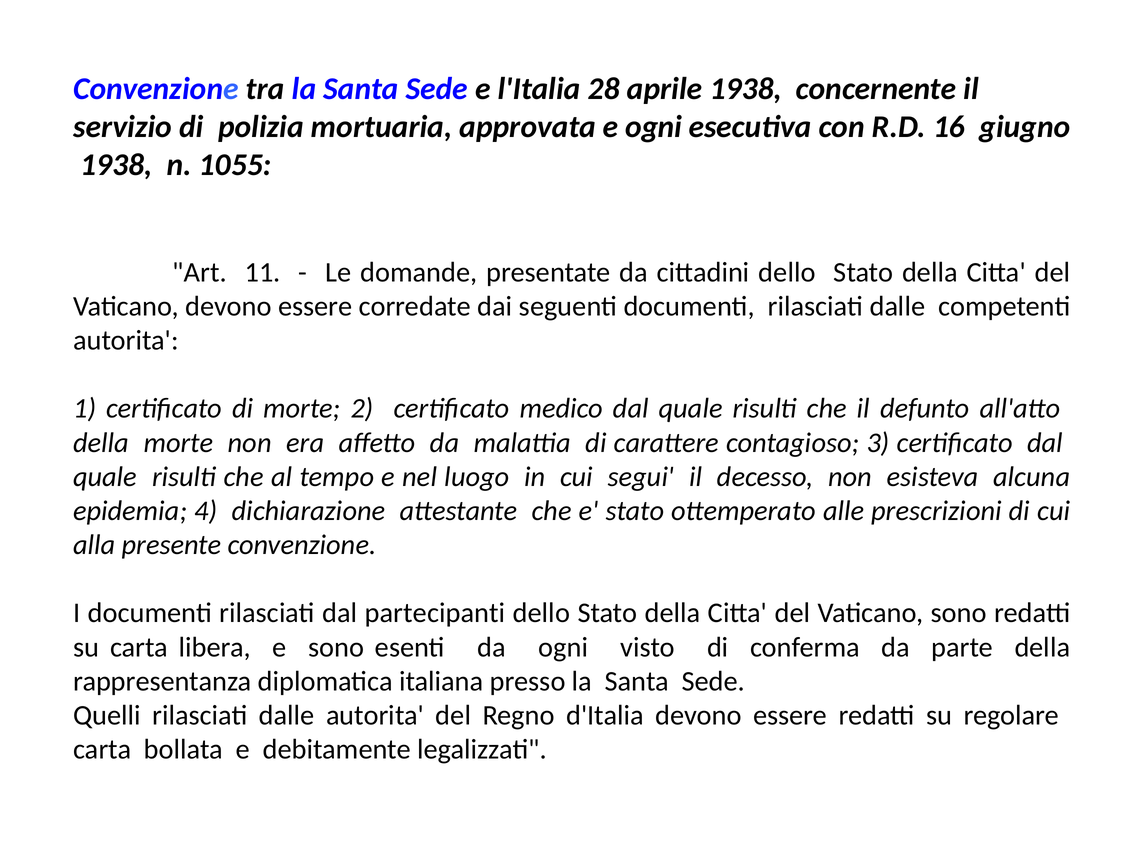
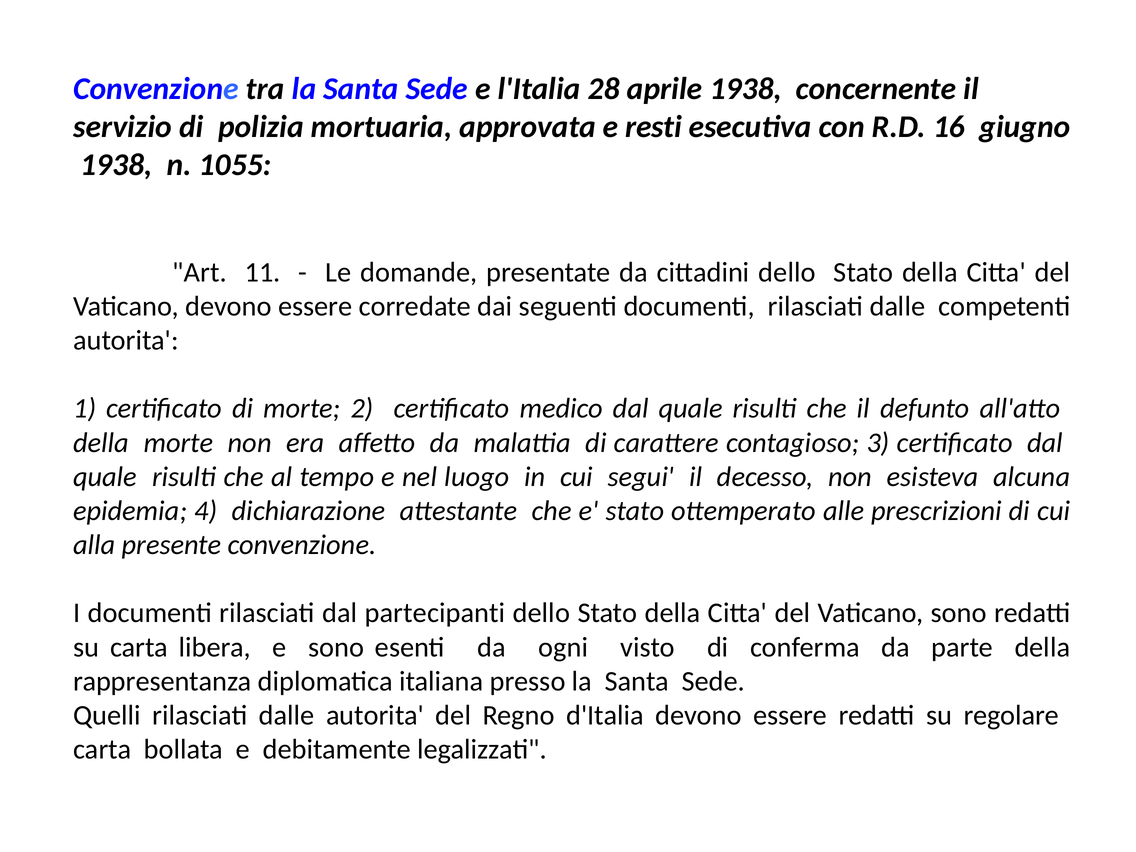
e ogni: ogni -> resti (654, 127)
